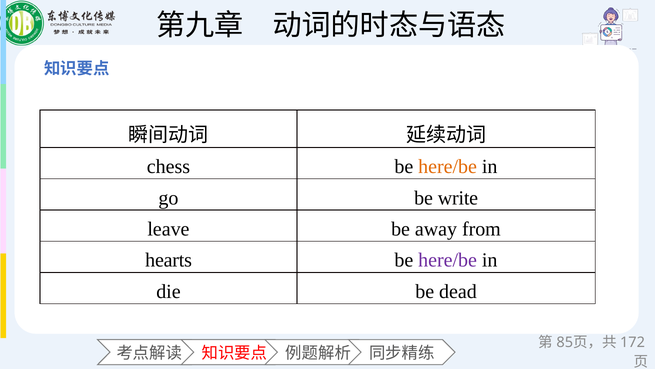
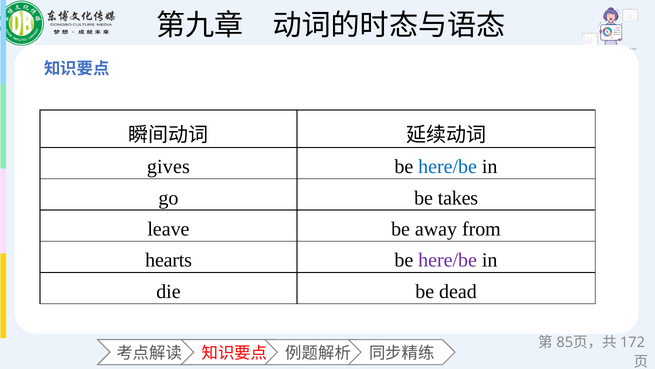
chess: chess -> gives (168, 166)
here/be colour: orange -> blue (448, 166)
write: write -> takes (458, 198)
